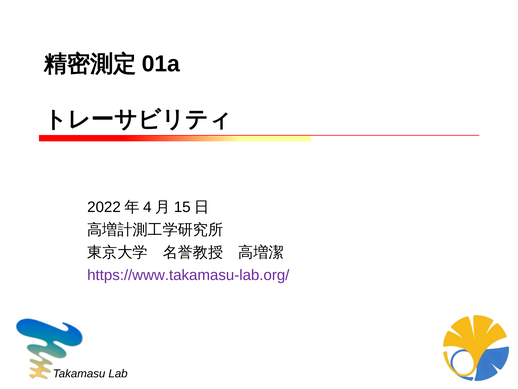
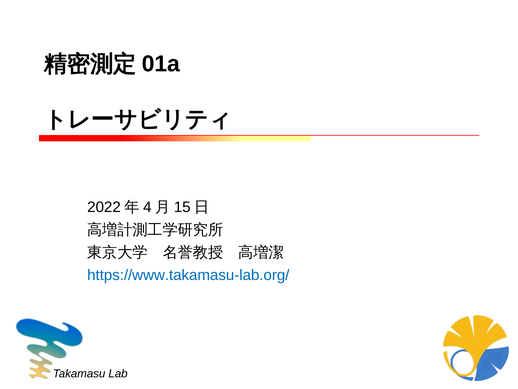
https://www.takamasu-lab.org/ colour: purple -> blue (188, 275)
